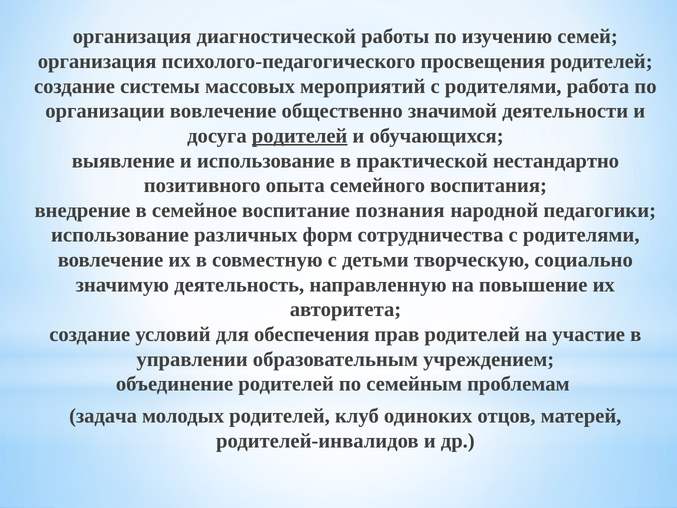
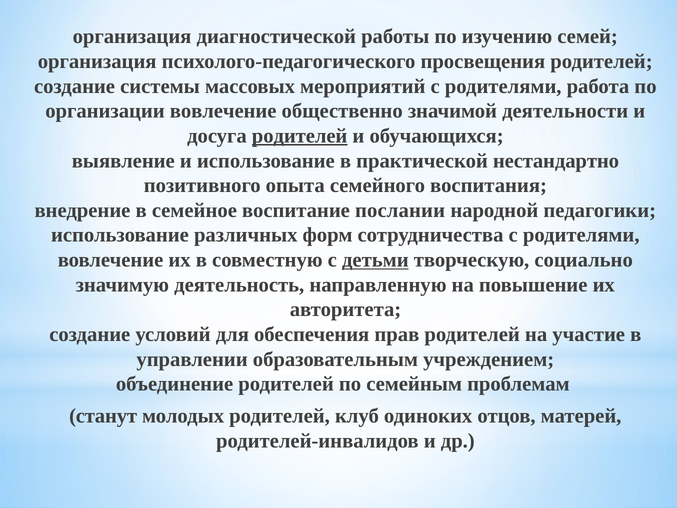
познания: познания -> послании (400, 210)
детьми underline: none -> present (375, 260)
задача: задача -> станут (103, 416)
